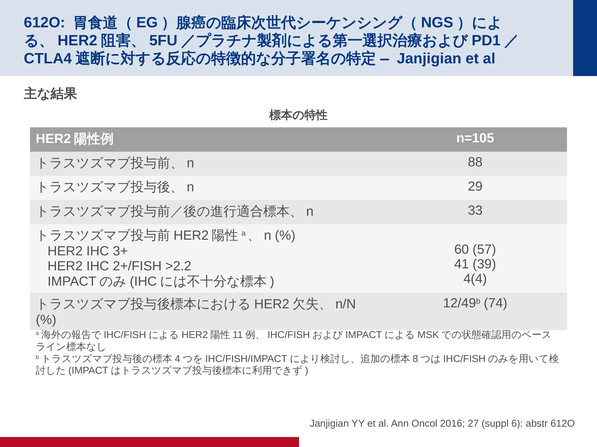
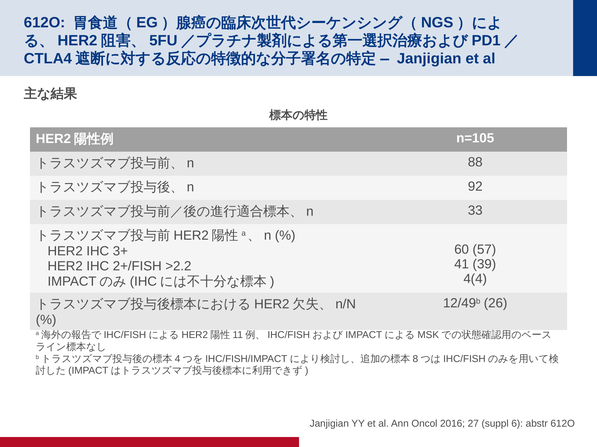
29: 29 -> 92 (475, 187)
74: 74 -> 26 (496, 304)
